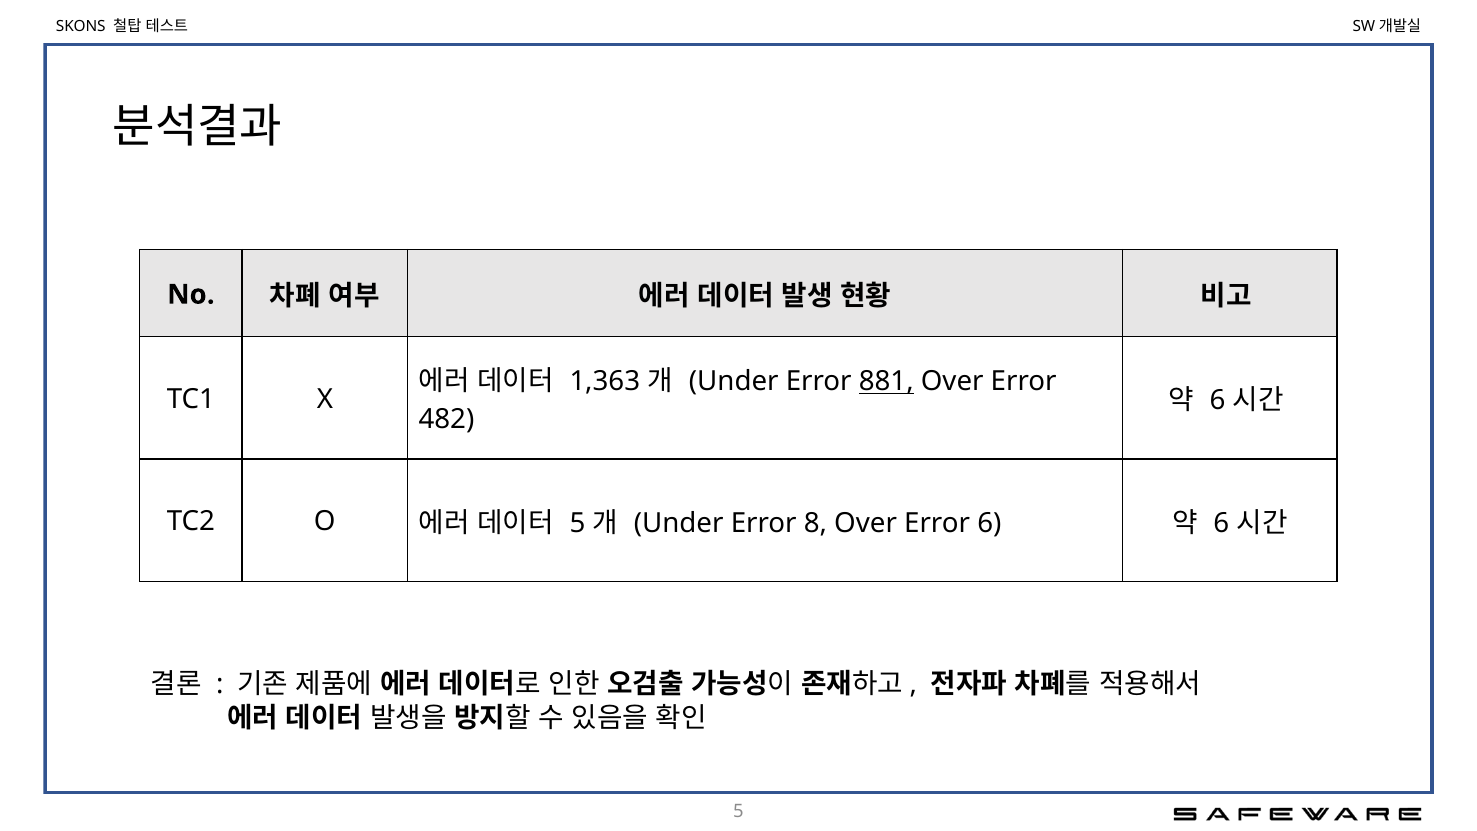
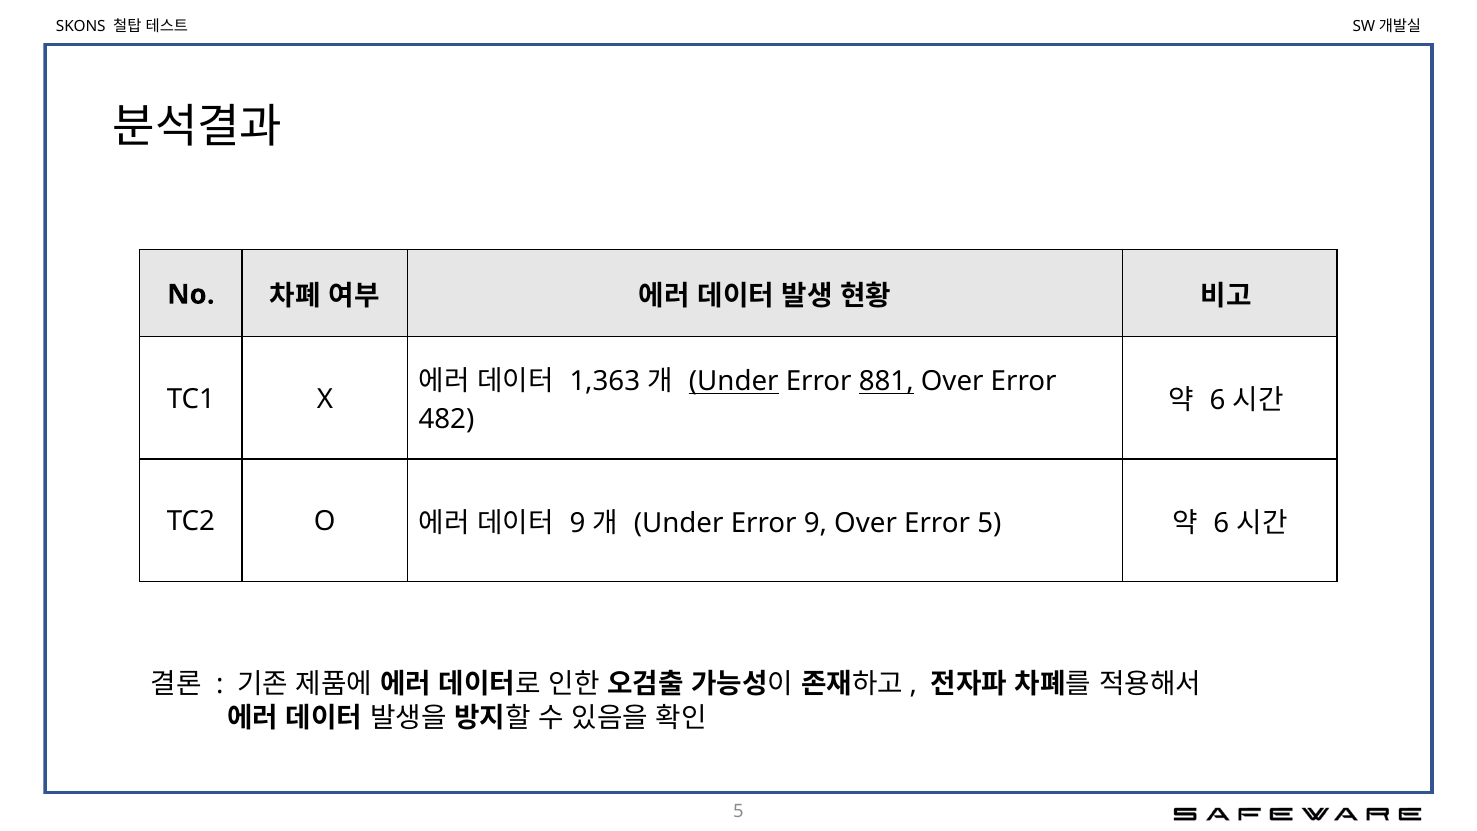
Under underline: none -> present (734, 382)
5: 5 -> 9 (577, 523)
Error 8: 8 -> 9 (815, 523)
Error 6: 6 -> 5 (989, 523)
